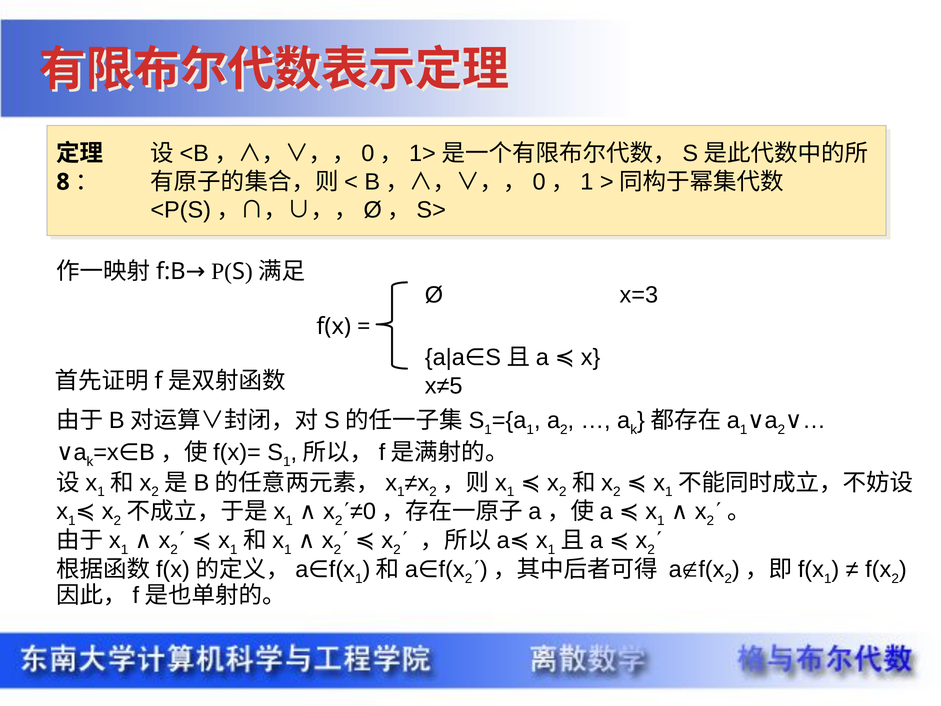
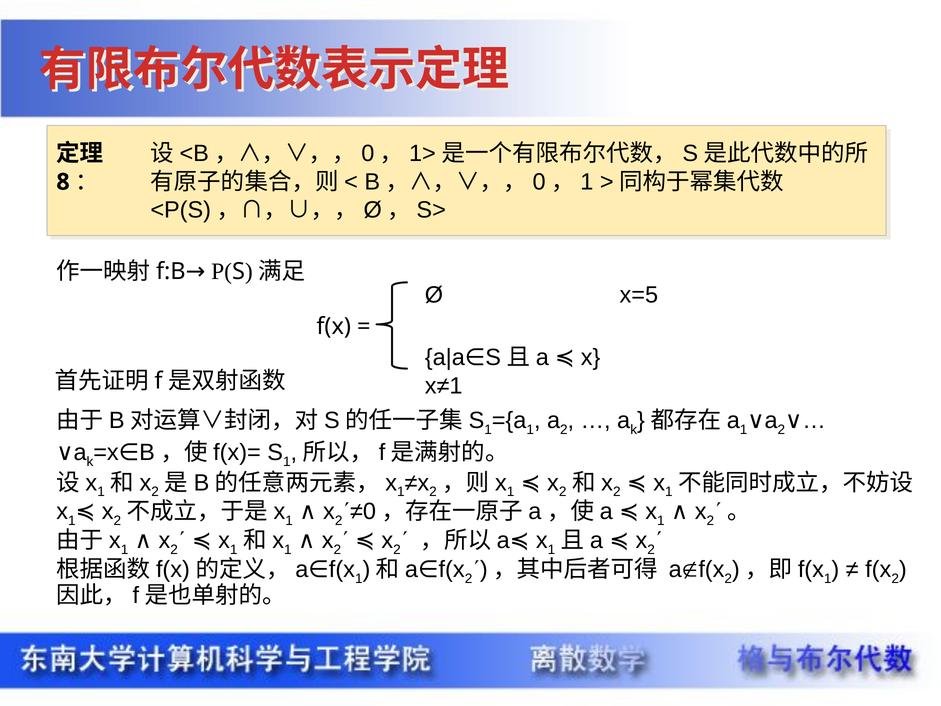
x=3: x=3 -> x=5 (639, 295)
x≠5: x≠5 -> x≠1 (444, 386)
